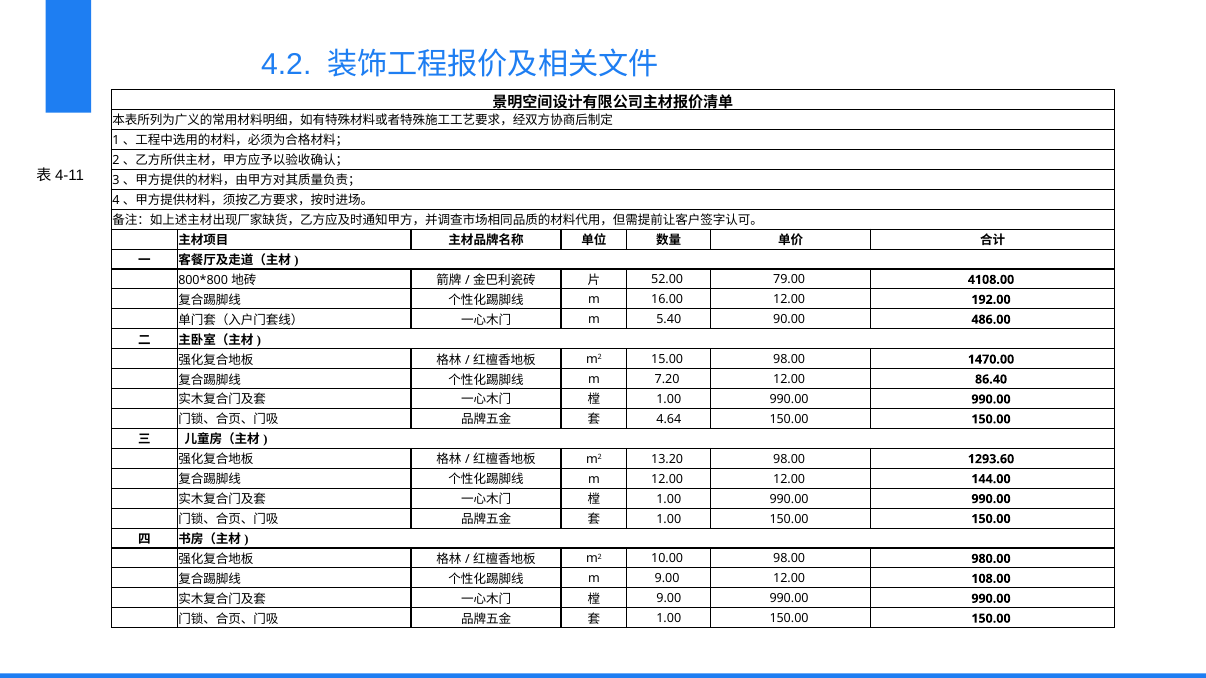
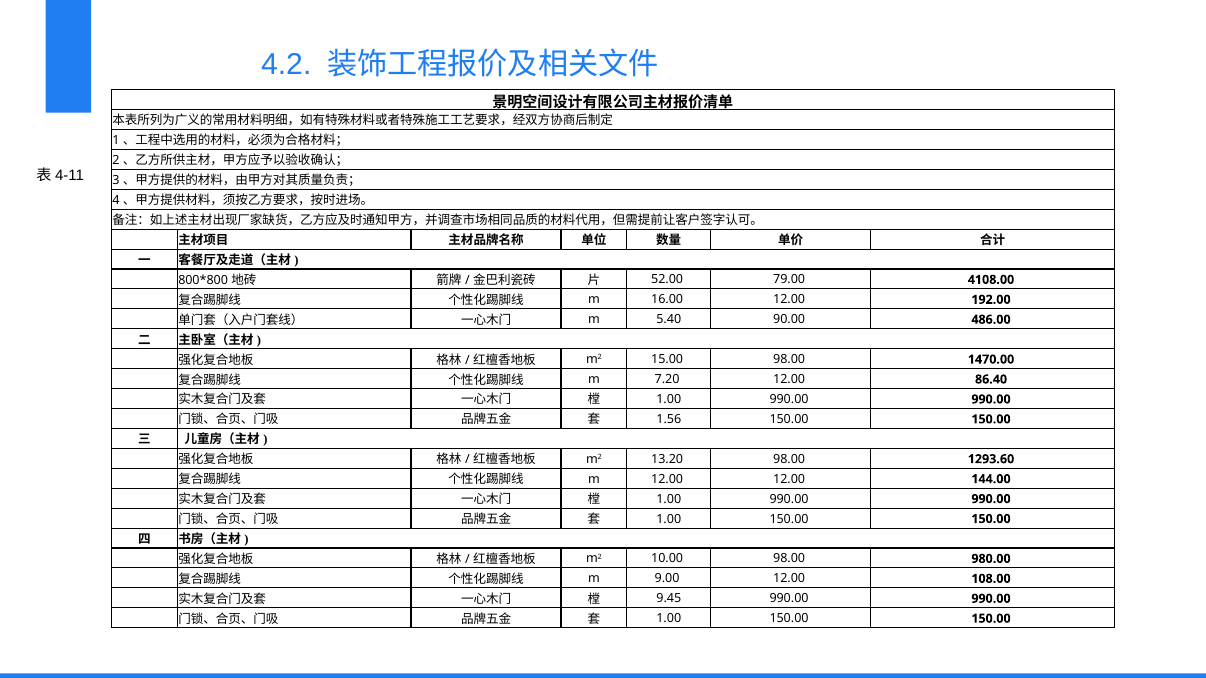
4.64: 4.64 -> 1.56 (669, 419)
9.00: 9.00 -> 9.45 (669, 599)
